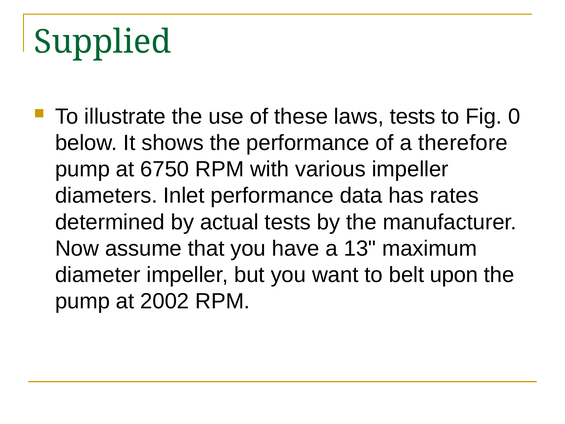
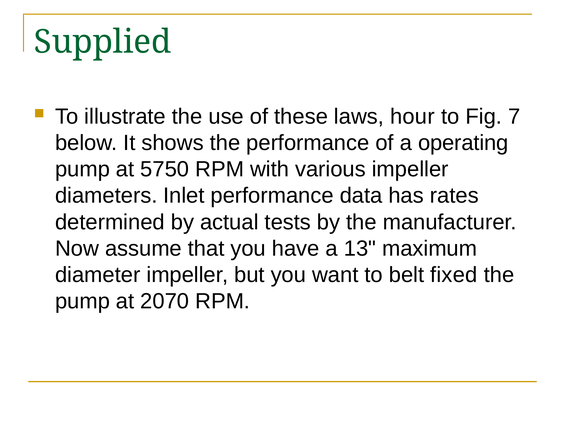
laws tests: tests -> hour (412, 116)
0: 0 -> 7 (514, 116)
therefore: therefore -> operating (463, 143)
6750: 6750 -> 5750 (165, 169)
upon: upon -> fixed (454, 275)
2002: 2002 -> 2070 (165, 301)
